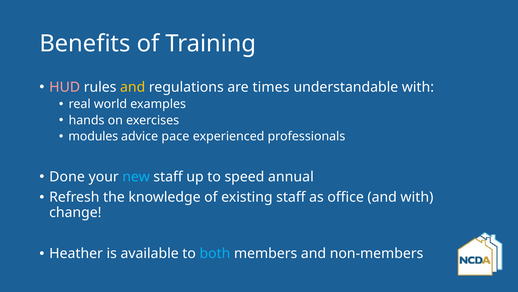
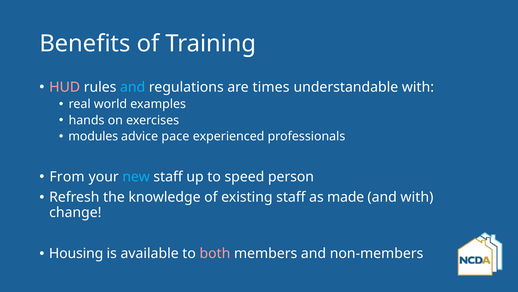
and colour: yellow -> light blue (133, 87)
Done: Done -> From (67, 176)
annual: annual -> person (291, 176)
office: office -> made (346, 197)
Heather: Heather -> Housing (76, 253)
both colour: light blue -> pink (215, 253)
